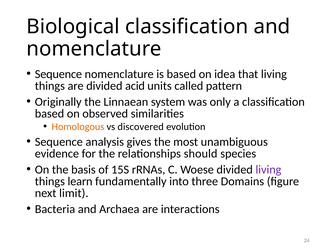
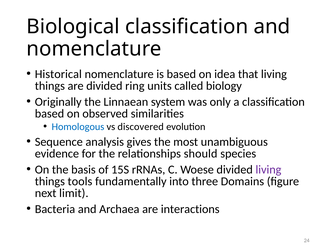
Sequence: Sequence -> Historical (58, 74)
acid: acid -> ring (135, 86)
pattern: pattern -> biology (224, 86)
Homologous colour: orange -> blue (78, 127)
learn: learn -> tools (80, 181)
